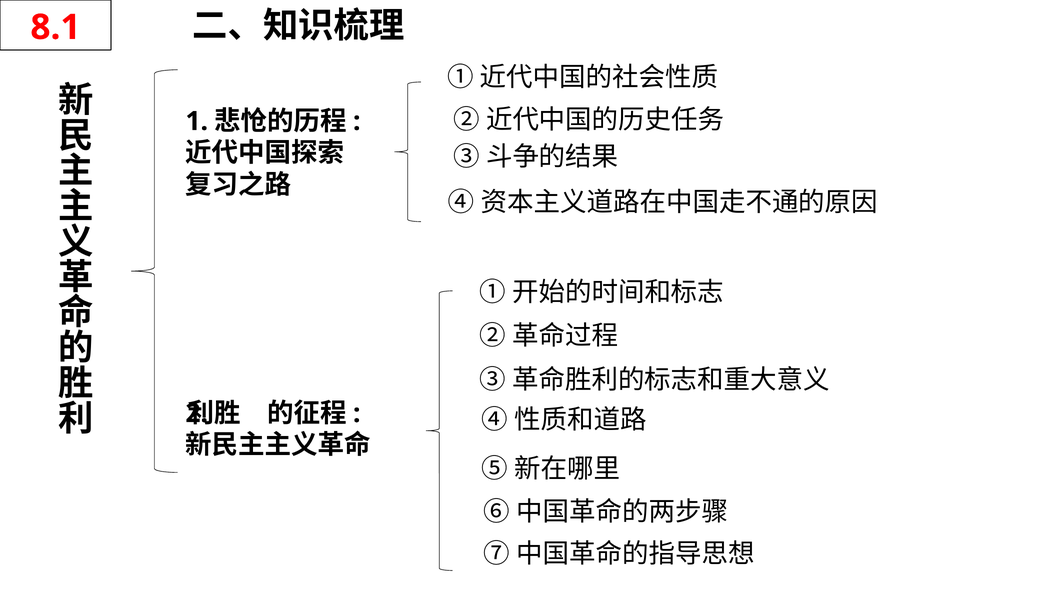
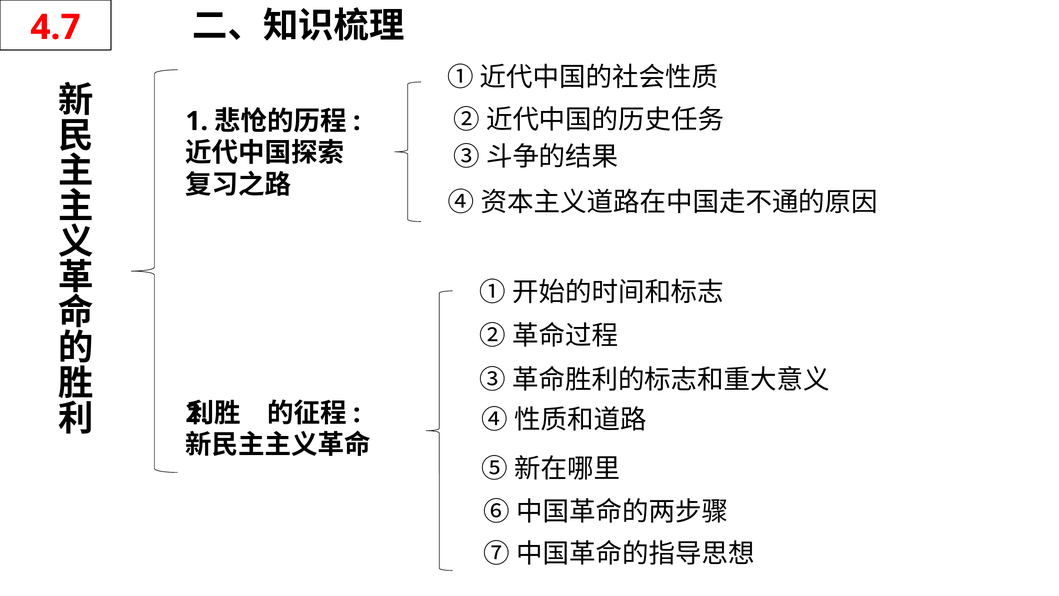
8.1: 8.1 -> 4.7 (55, 27)
